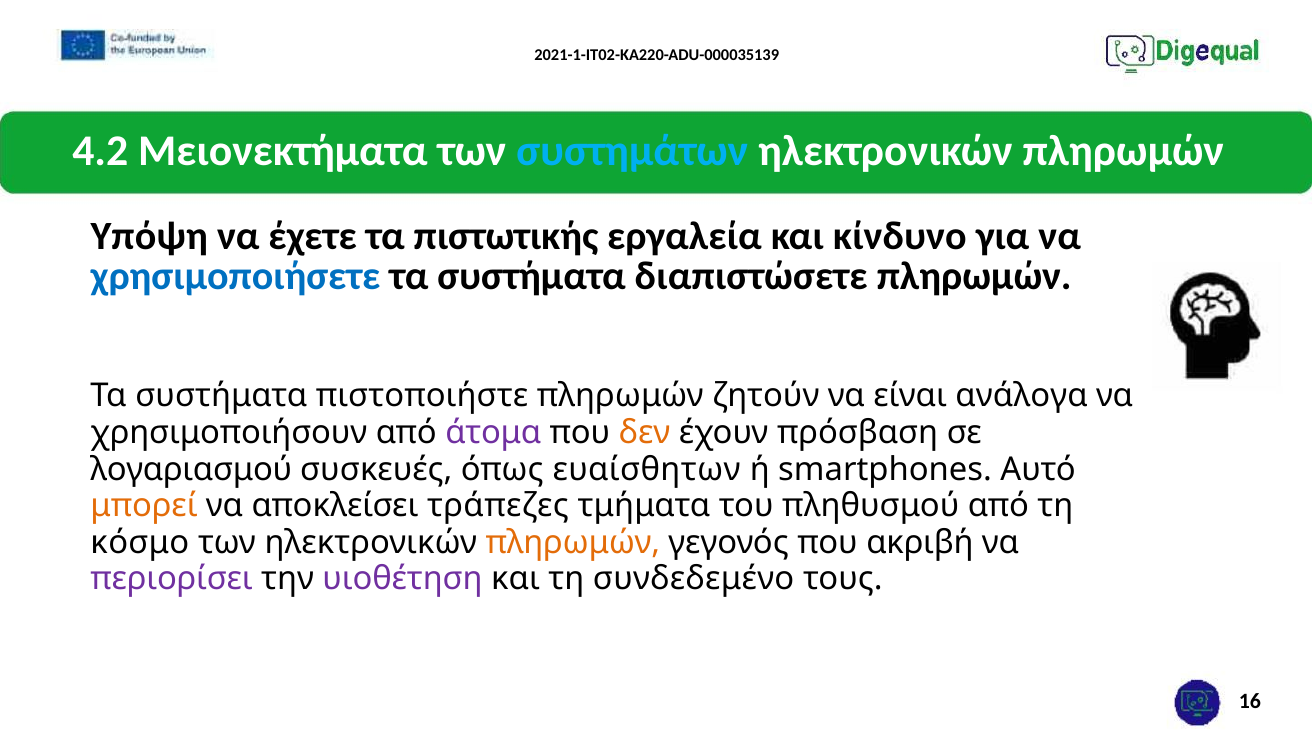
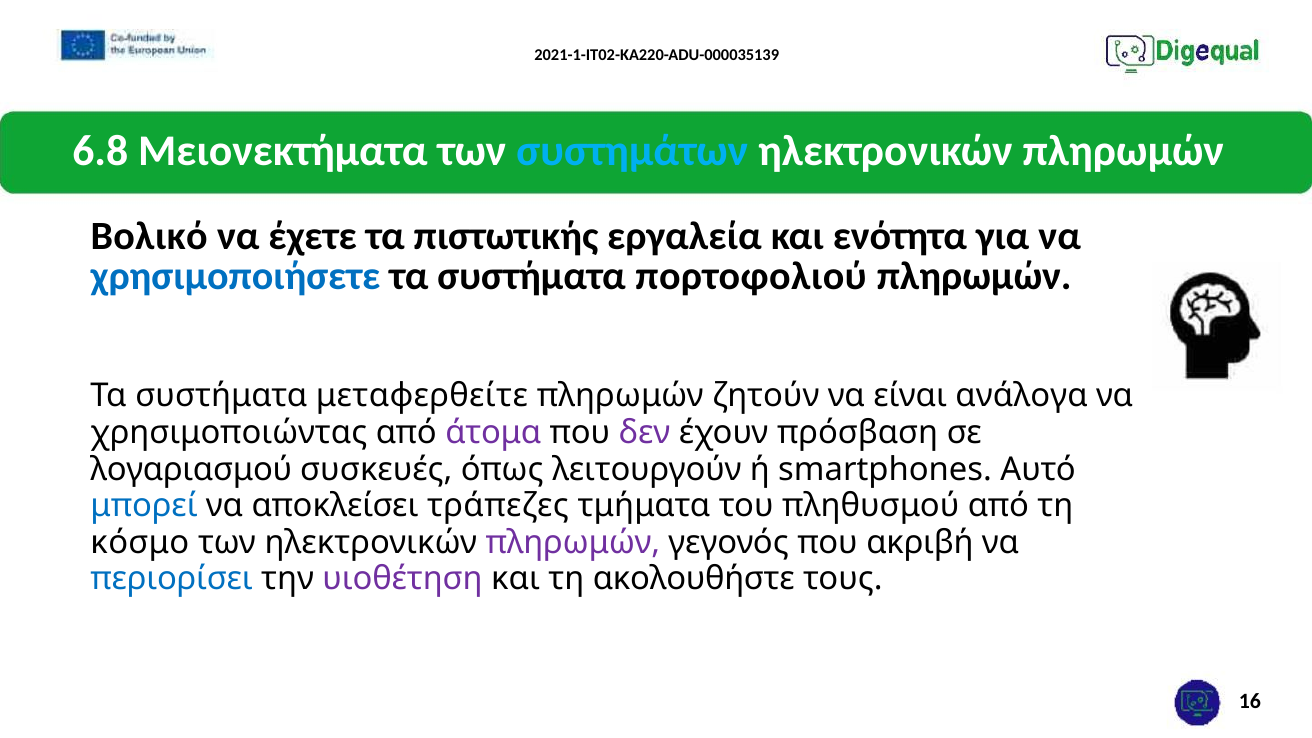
4.2: 4.2 -> 6.8 (100, 151)
Υπόψη: Υπόψη -> Βολικό (149, 237)
κίνδυνο: κίνδυνο -> ενότητα (900, 237)
διαπιστώσετε: διαπιστώσετε -> πορτοφολιού (751, 277)
πιστοποιήστε: πιστοποιήστε -> μεταφερθείτε (422, 396)
χρησιμοποιήσουν: χρησιμοποιήσουν -> χρησιμοποιώντας (229, 433)
δεν colour: orange -> purple (645, 433)
ευαίσθητων: ευαίσθητων -> λειτουργούν (647, 469)
μπορεί colour: orange -> blue (144, 506)
πληρωμών colour: orange -> purple (573, 542)
περιορίσει colour: purple -> blue (172, 579)
συνδεδεμένο: συνδεδεμένο -> ακολουθήστε (694, 579)
